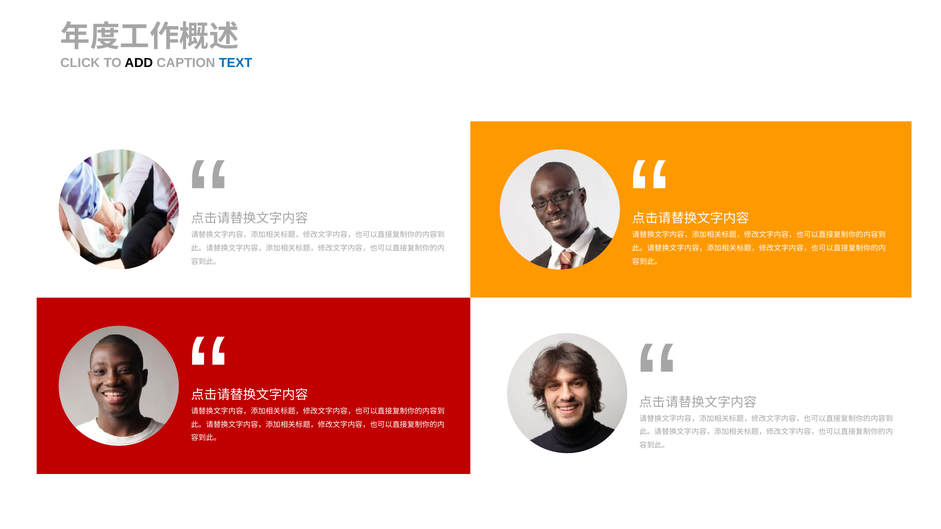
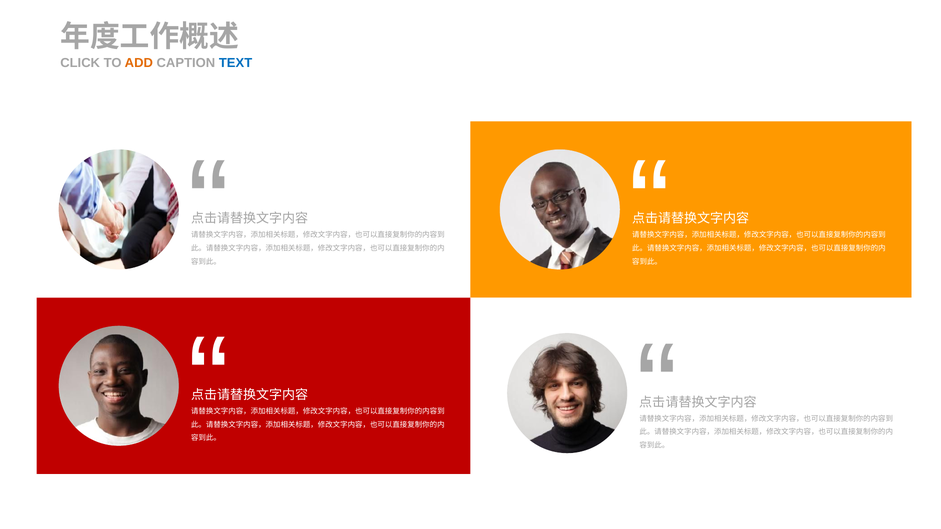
ADD colour: black -> orange (139, 63)
